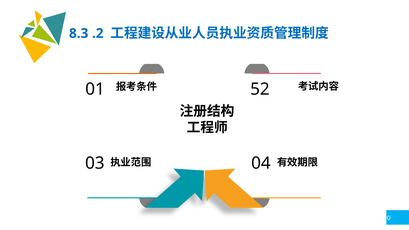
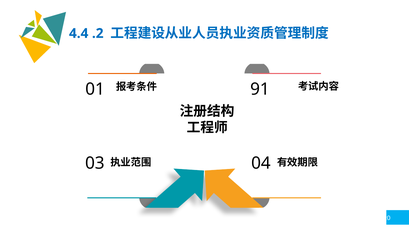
8.3: 8.3 -> 4.4 (79, 33)
52: 52 -> 91 (260, 89)
